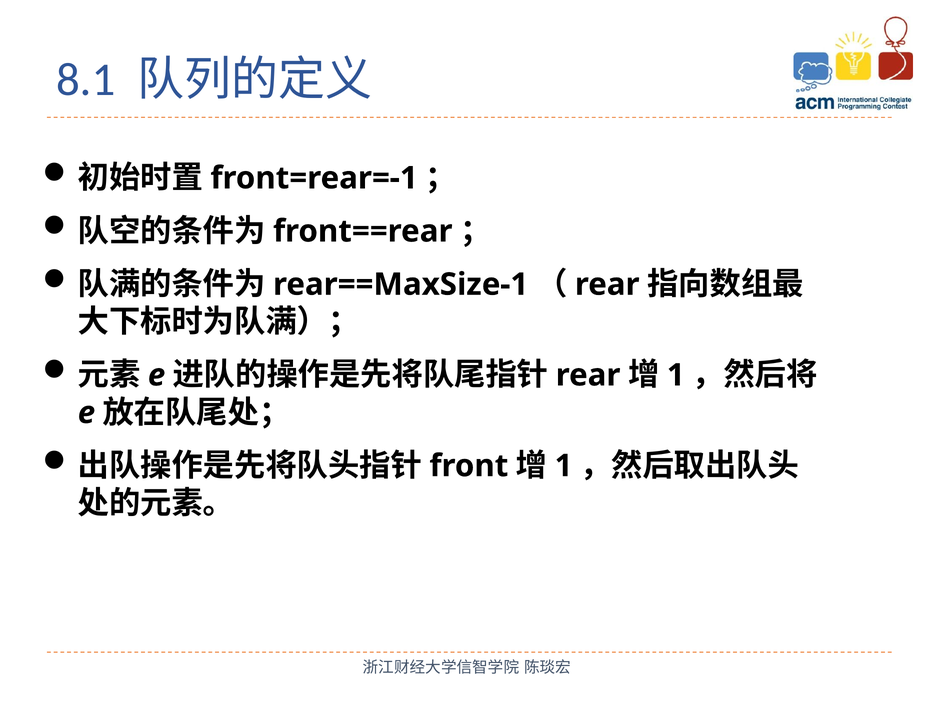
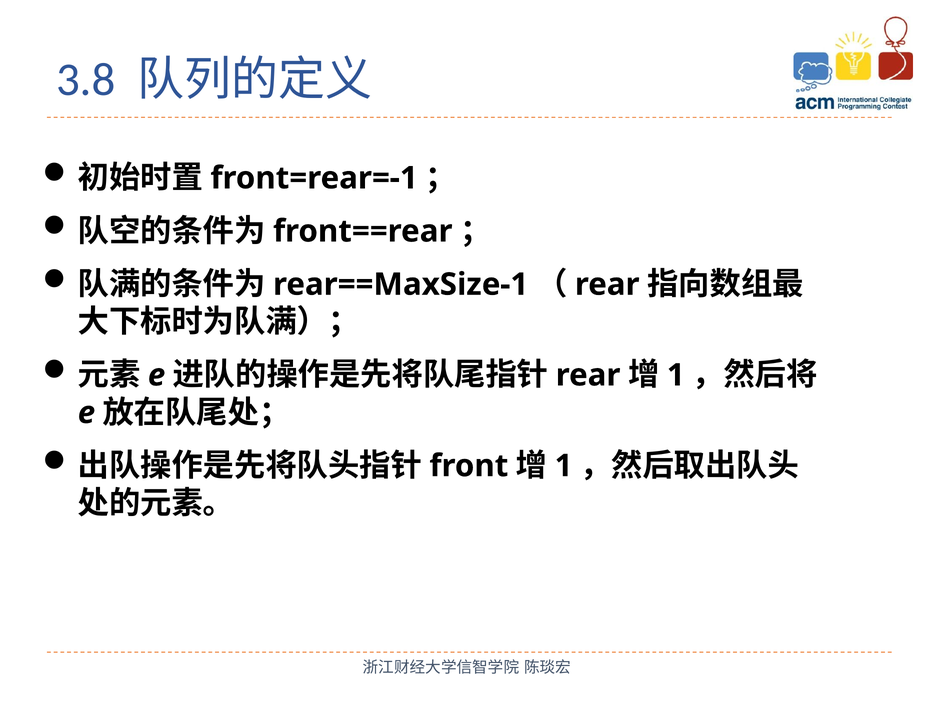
8.1: 8.1 -> 3.8 (86, 80)
